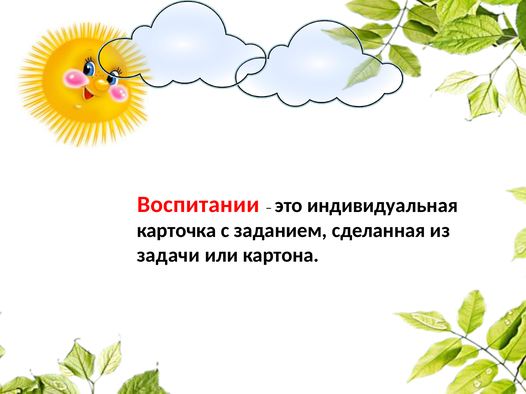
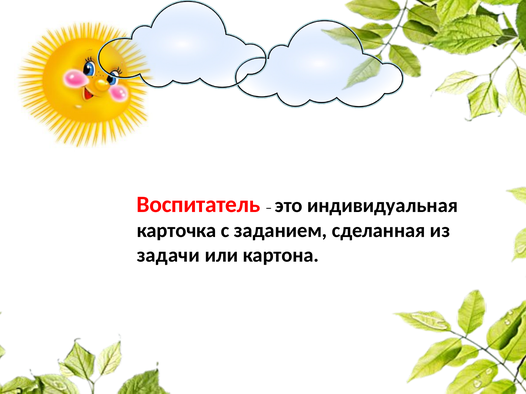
Воспитании: Воспитании -> Воспитатель (198, 205)
